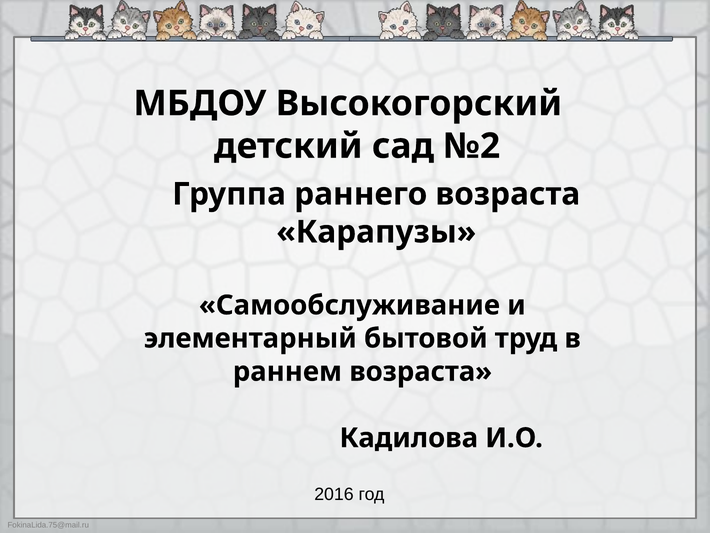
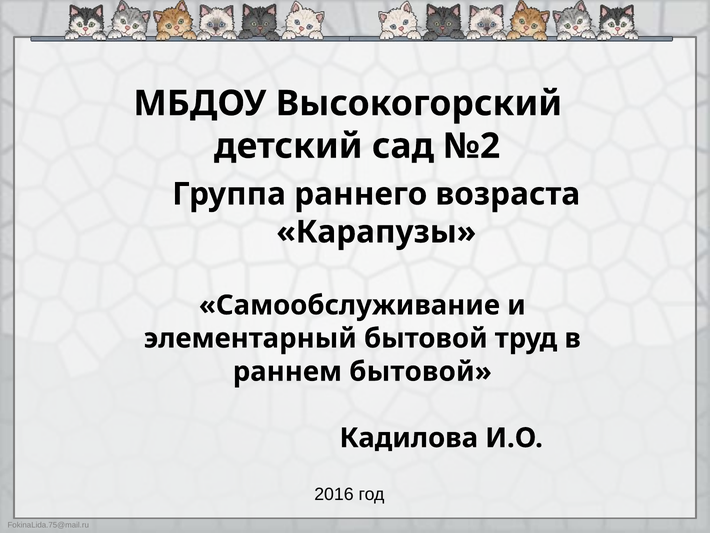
раннем возраста: возраста -> бытовой (420, 371)
